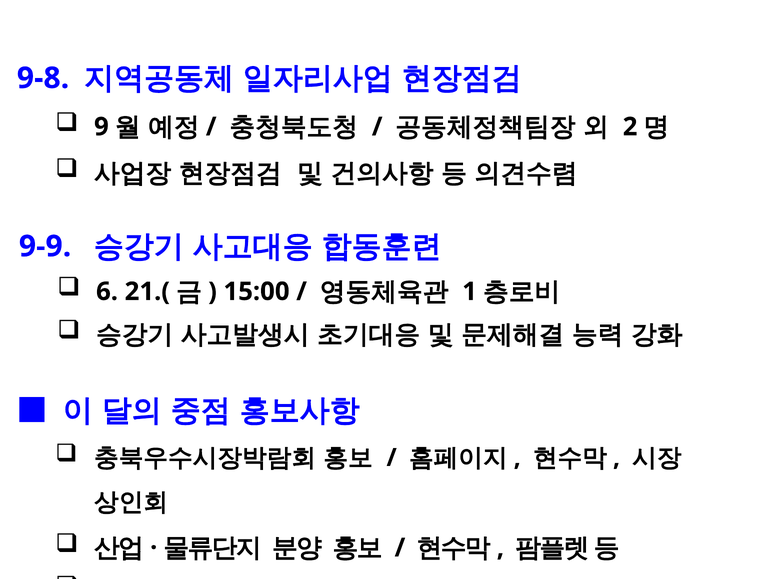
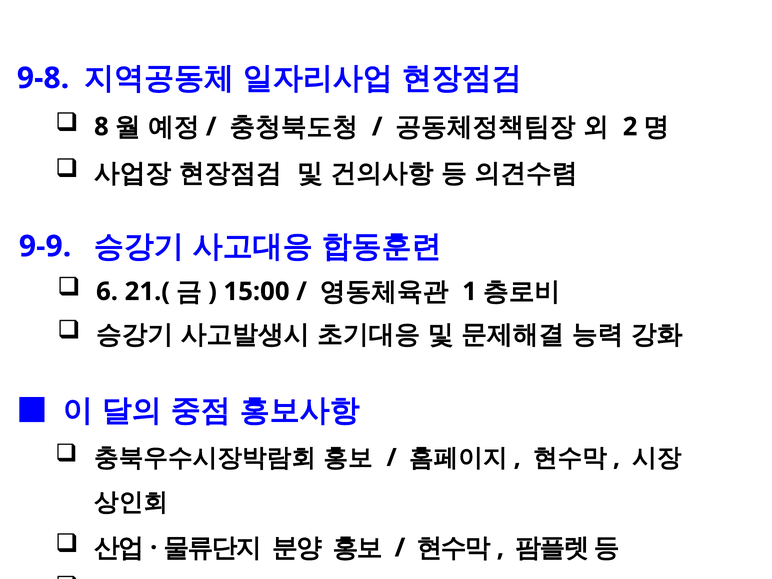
9: 9 -> 8 (101, 127)
